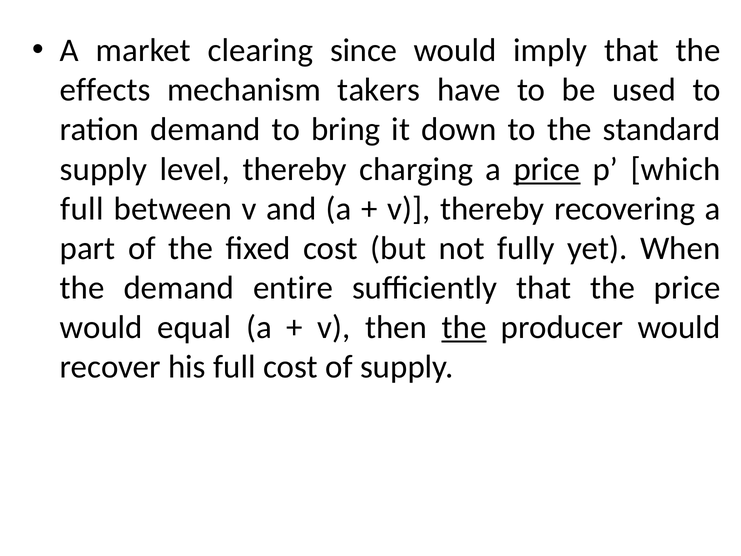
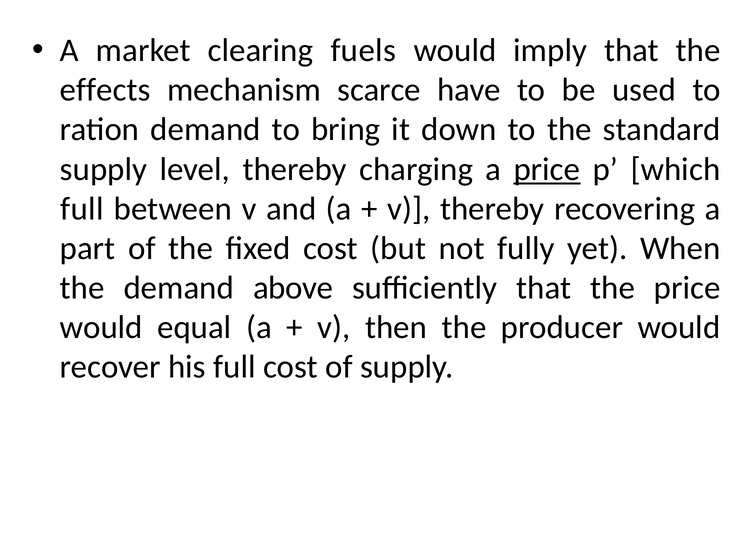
since: since -> fuels (363, 50)
takers: takers -> scarce (379, 90)
entire: entire -> above (293, 288)
the underline: present -> none (464, 327)
